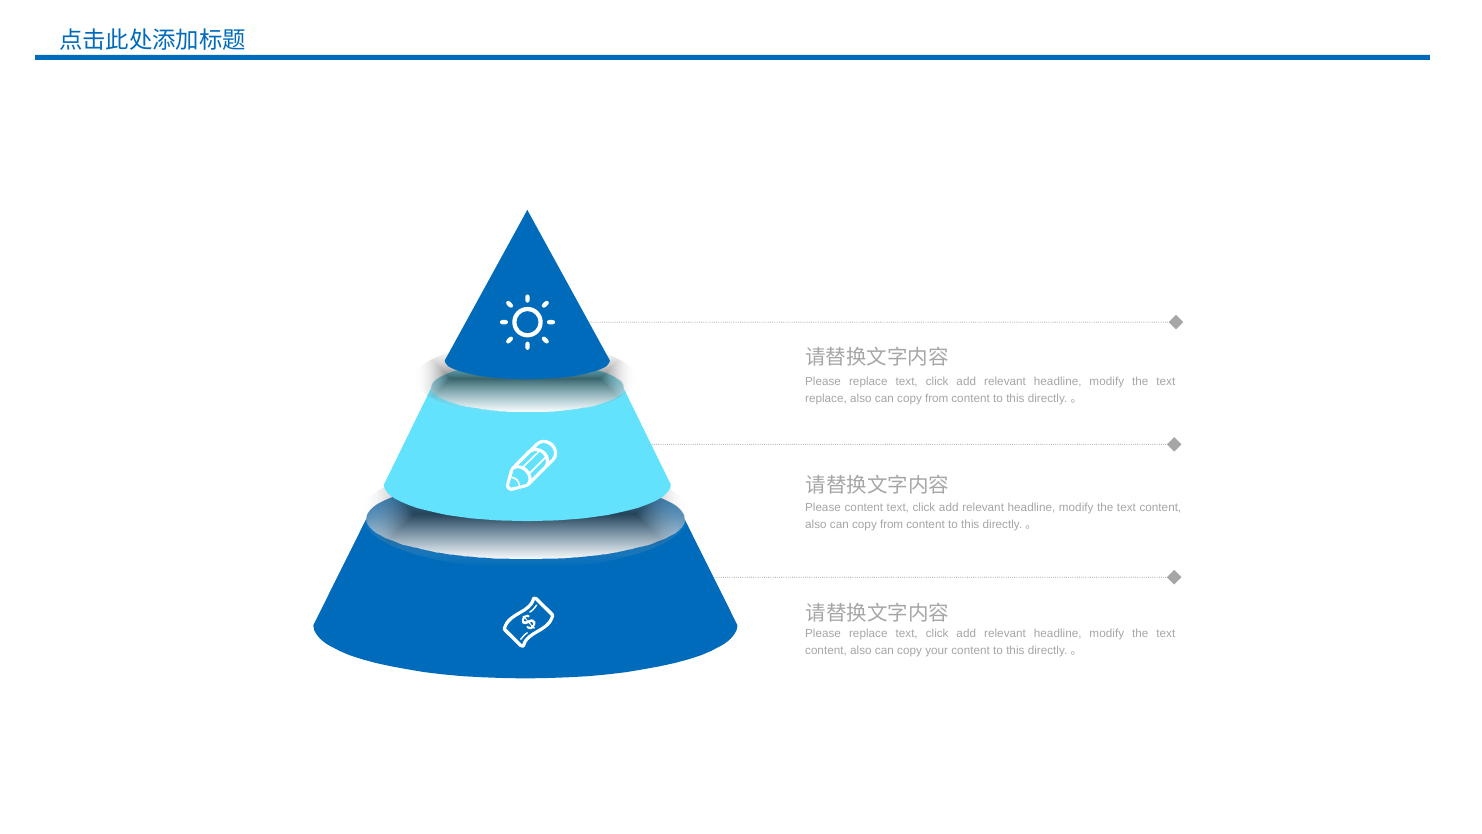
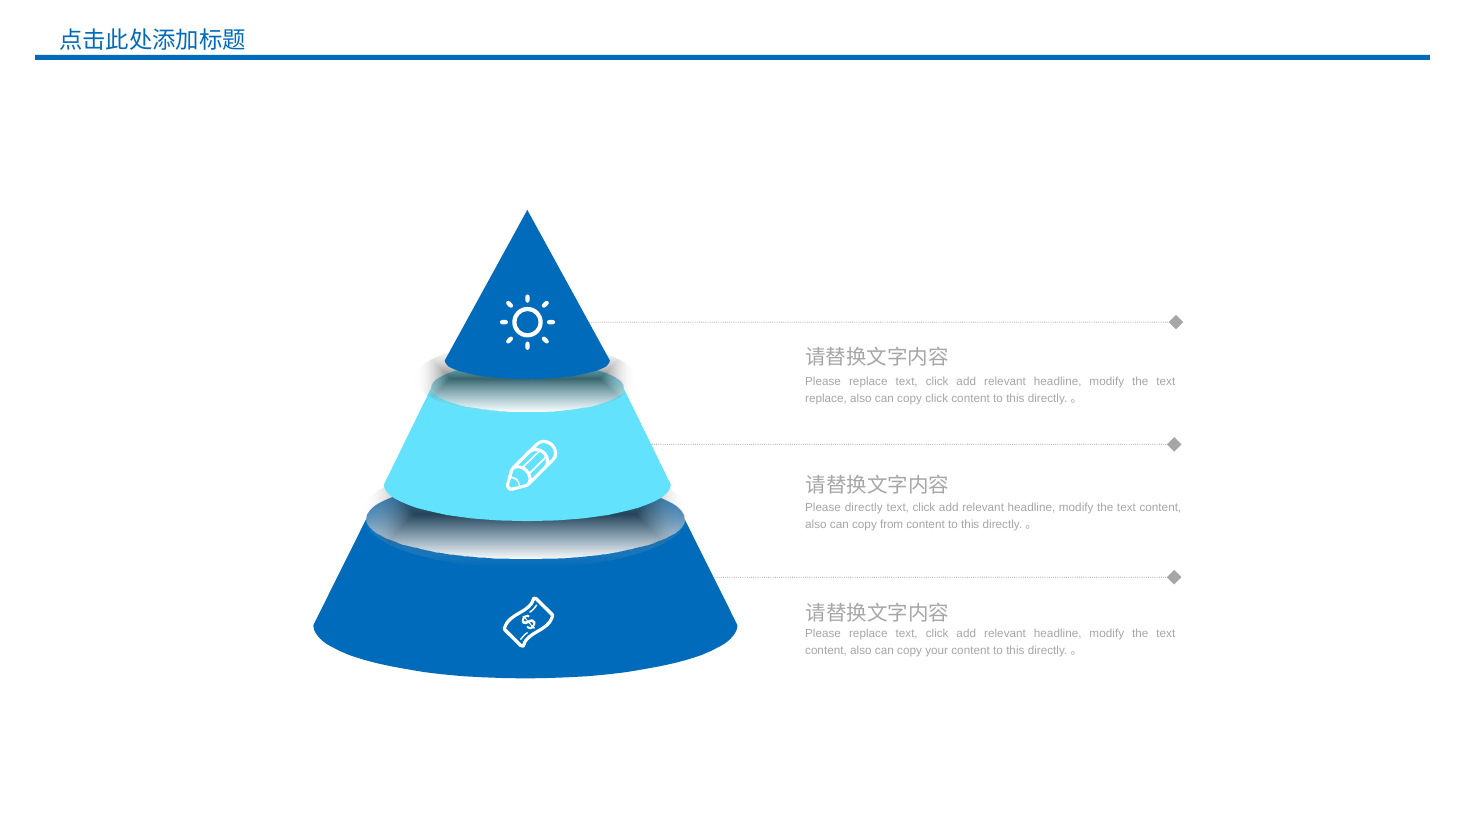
from: from -> click (937, 398)
Please content: content -> directly (864, 507)
